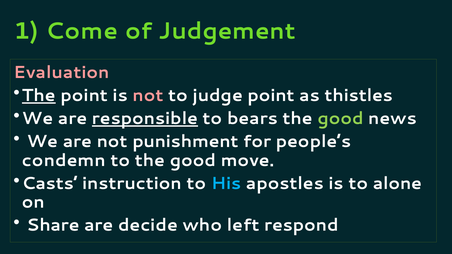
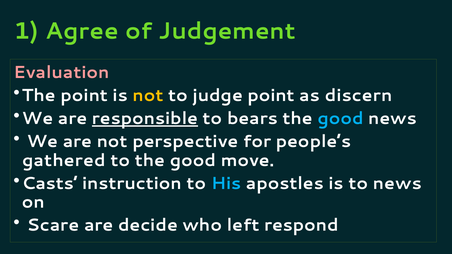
Come: Come -> Agree (82, 31)
The underline: present -> none (39, 96)
not colour: pink -> yellow (148, 96)
thistles: thistles -> discern (359, 96)
good colour: light green -> light blue (340, 119)
punishment: punishment -> perspective (185, 142)
condemn: condemn -> gathered (64, 160)
to alone: alone -> news (397, 184)
Share: Share -> Scare (53, 225)
